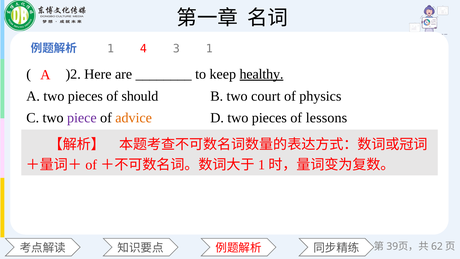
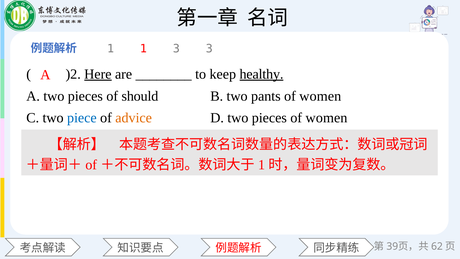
1 4: 4 -> 1 (143, 49)
3 1: 1 -> 3 (209, 49)
Here underline: none -> present (98, 74)
court: court -> pants (266, 96)
physics: physics -> women (320, 96)
piece colour: purple -> blue (82, 118)
pieces of lessons: lessons -> women (327, 118)
